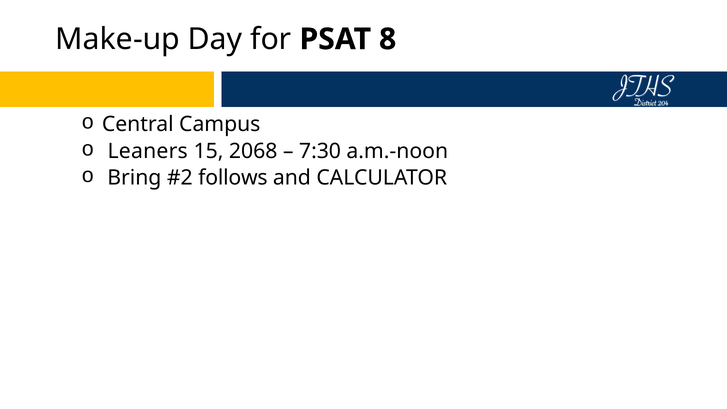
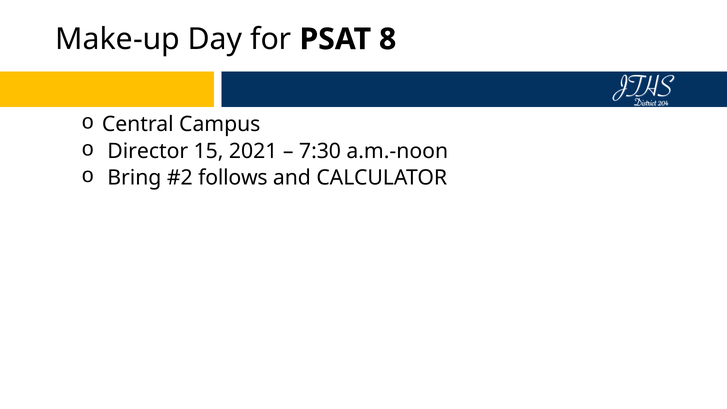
Leaners: Leaners -> Director (148, 151)
2068: 2068 -> 2021 (253, 151)
